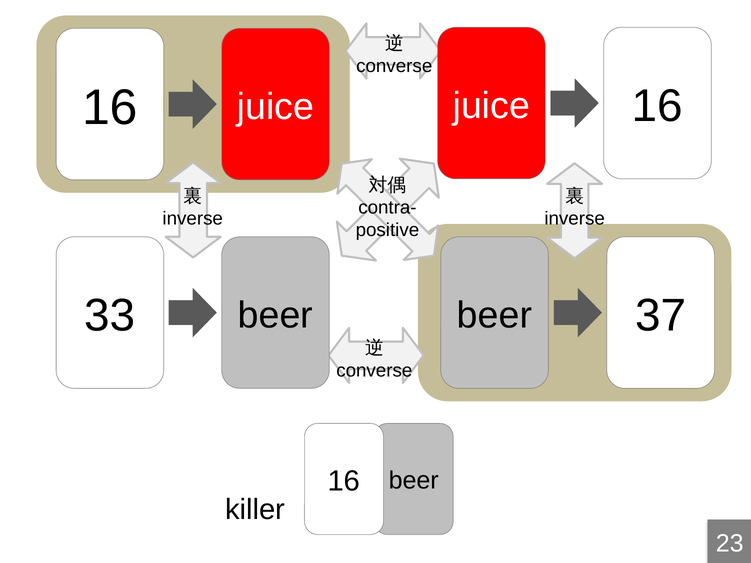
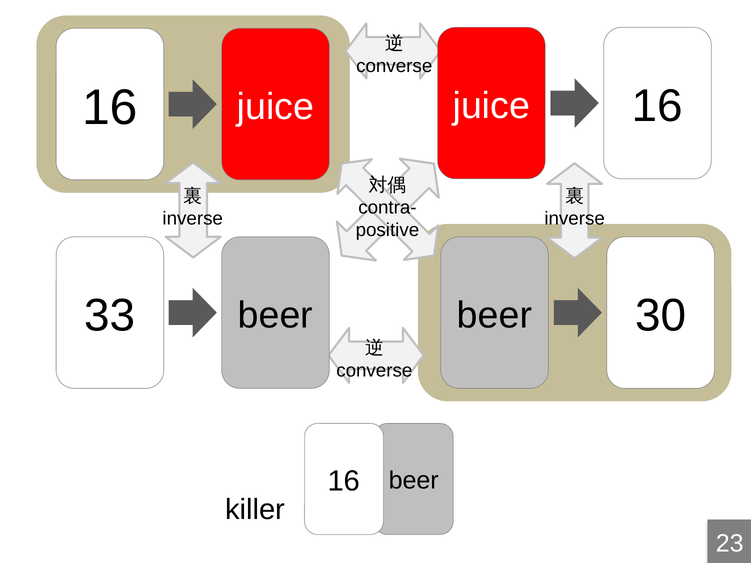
37: 37 -> 30 (661, 316)
